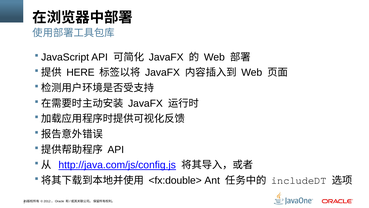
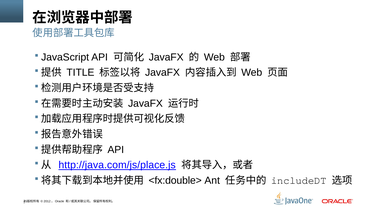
HERE: HERE -> TITLE (80, 72)
http://java.com/js/config.js: http://java.com/js/config.js -> http://java.com/js/place.js (117, 165)
